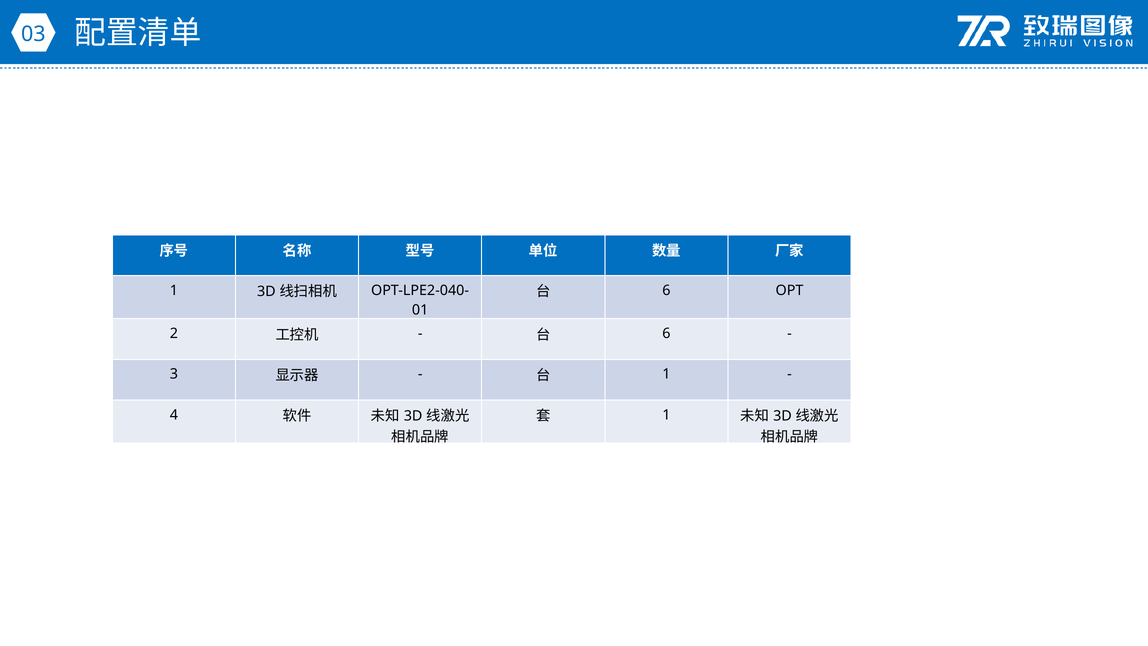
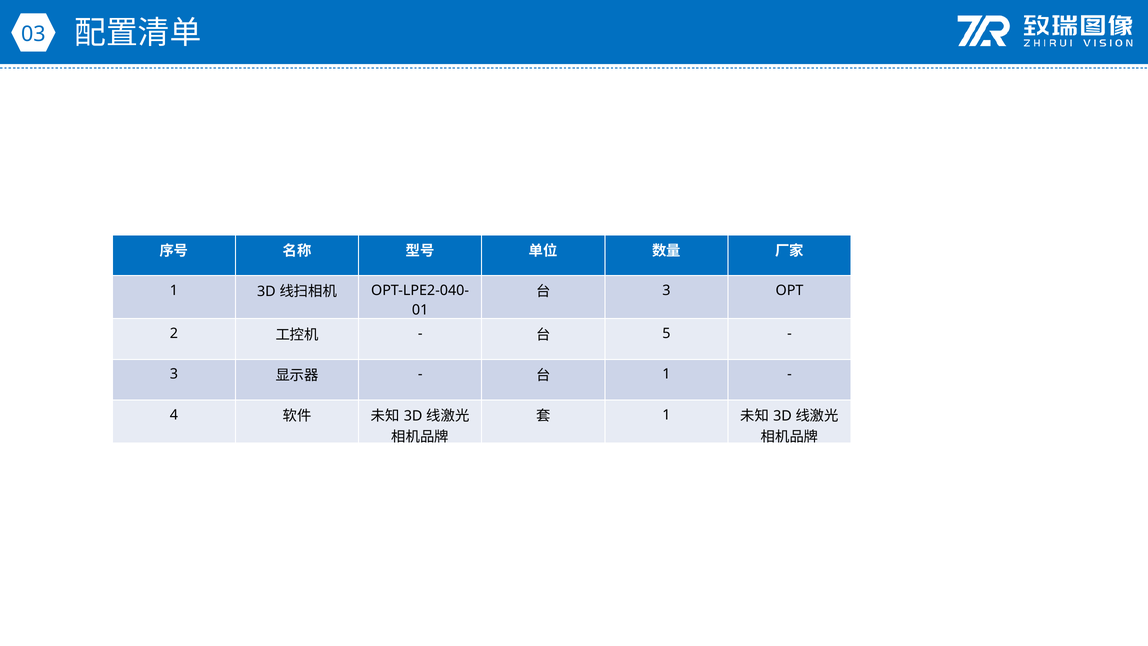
6: 6 -> 3 (666, 290)
6: 6 -> 5 (666, 333)
